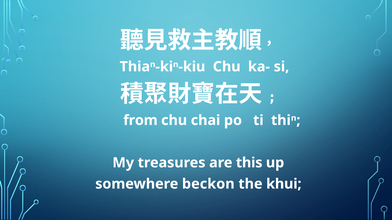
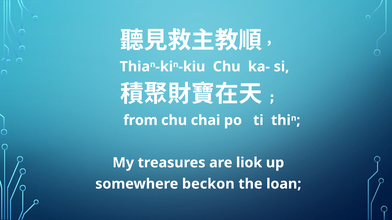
this: this -> liok (249, 163)
khui: khui -> loan (284, 184)
